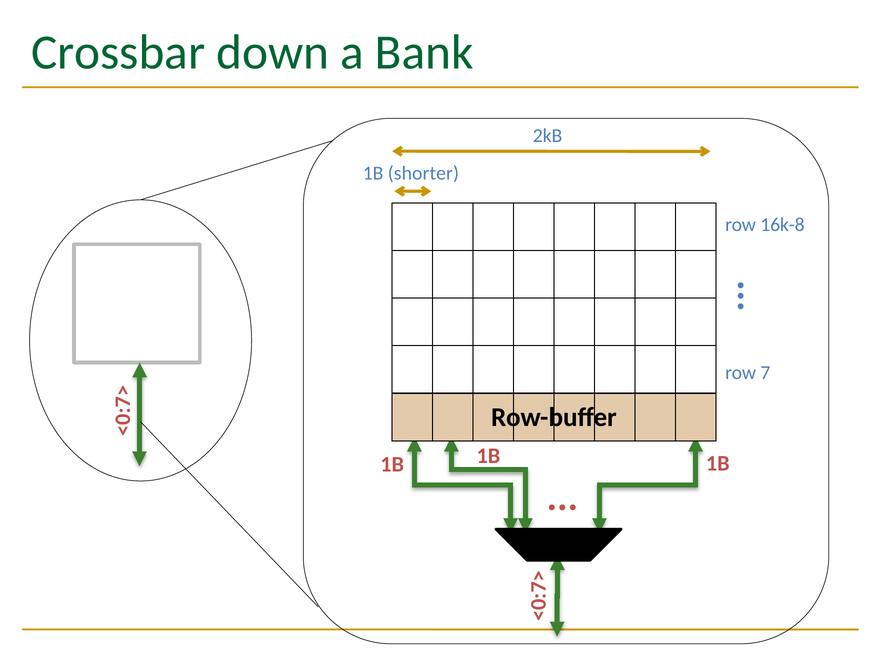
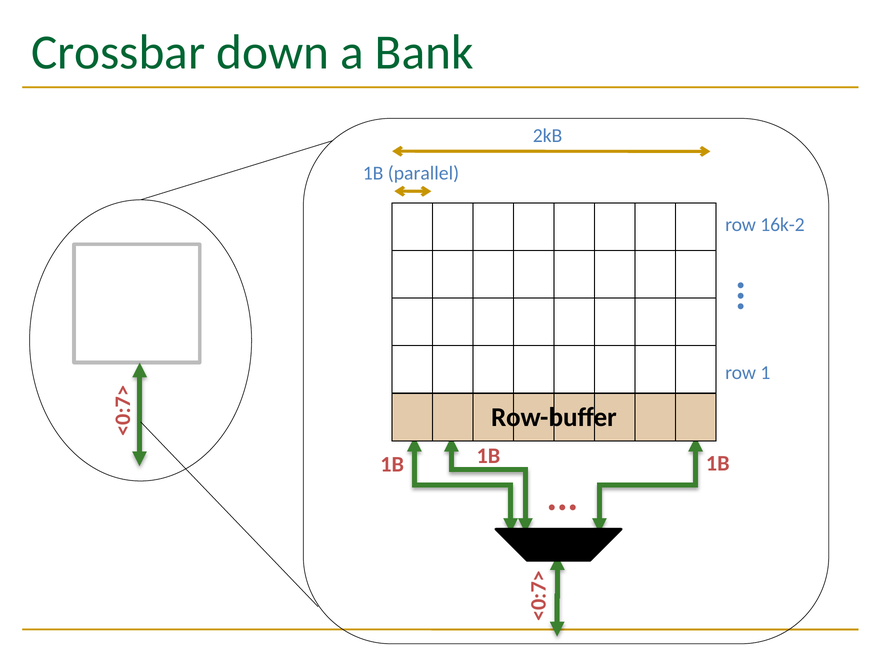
shorter: shorter -> parallel (423, 173)
16k-8: 16k-8 -> 16k-2 (782, 225)
row 7: 7 -> 1 (765, 373)
